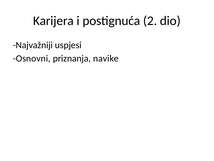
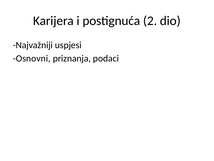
navike: navike -> podaci (106, 58)
